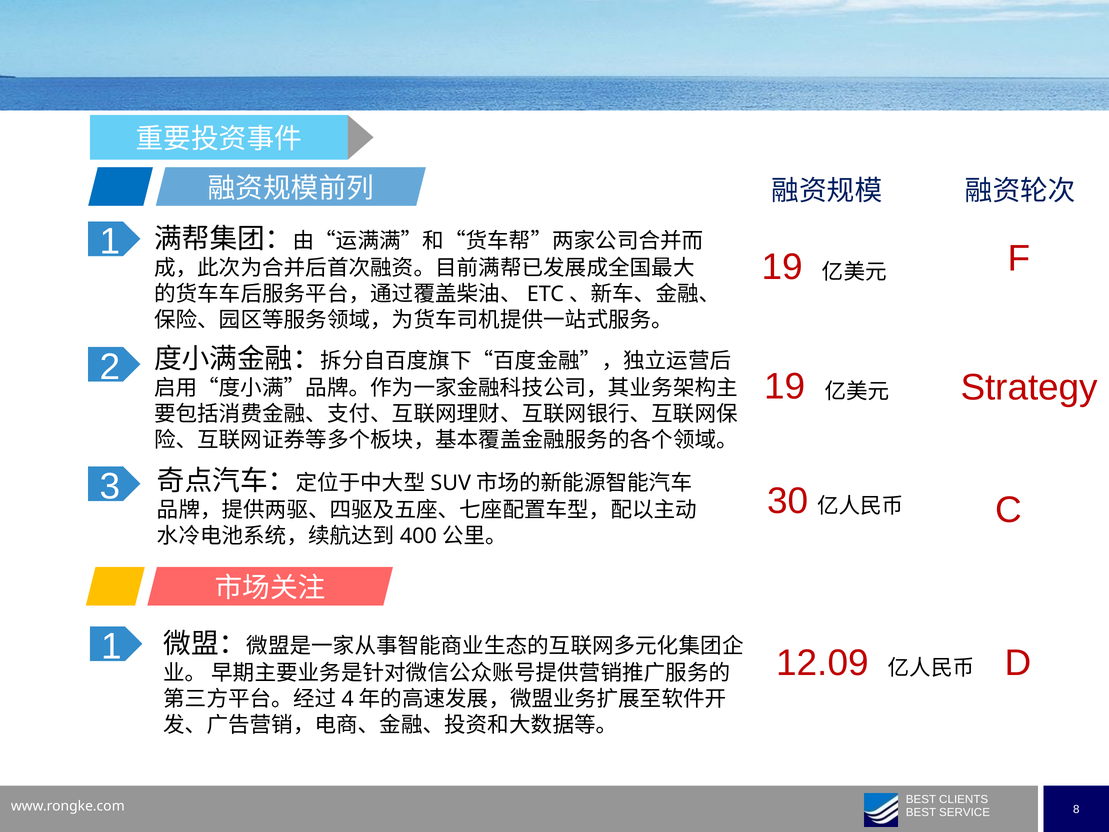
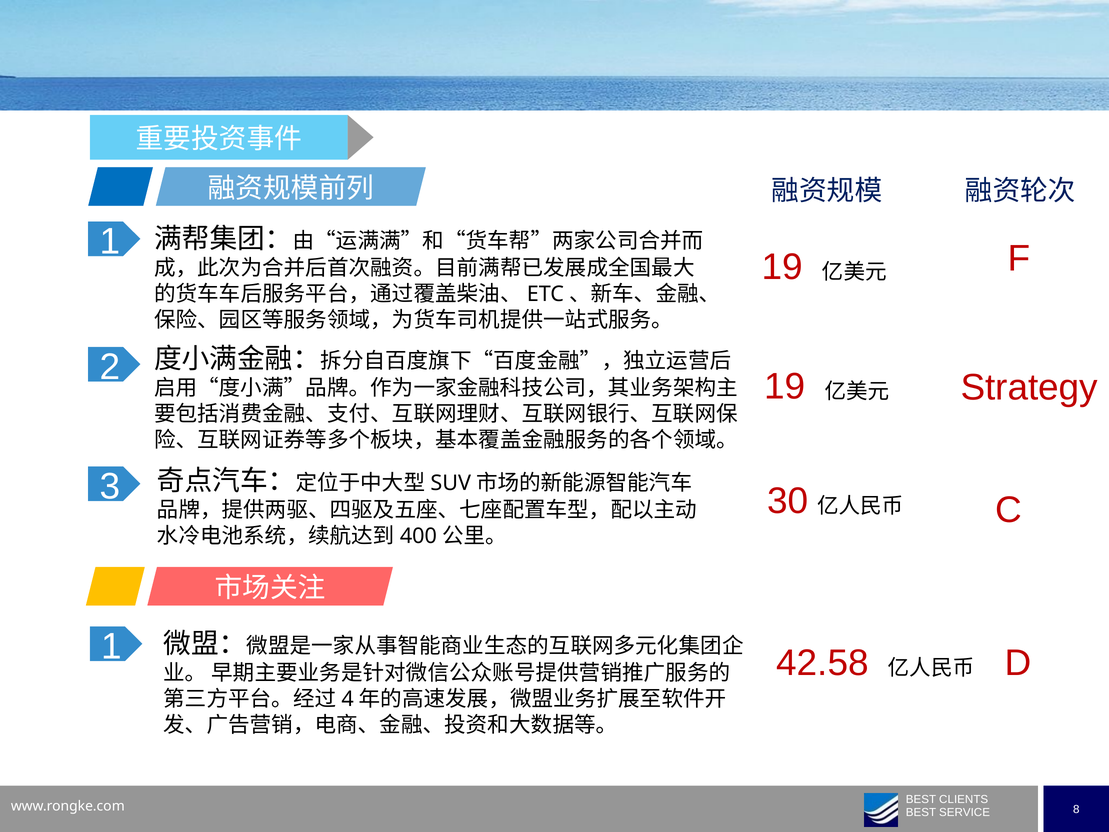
12.09: 12.09 -> 42.58 (822, 663)
